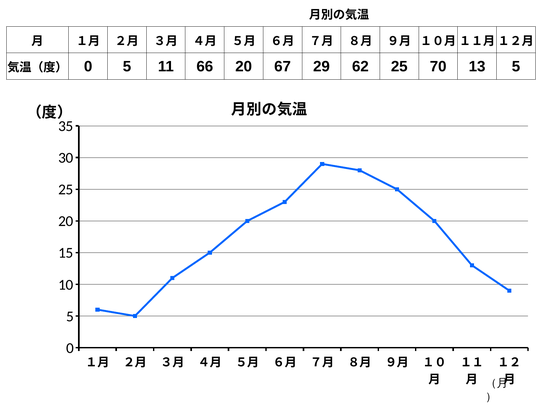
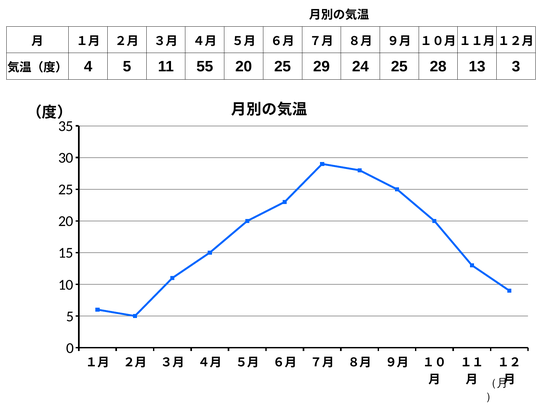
0: 0 -> 4 (88, 67)
66: 66 -> 55 (205, 67)
67: 67 -> 25 (283, 67)
62: 62 -> 24 (360, 67)
70: 70 -> 28 (438, 67)
13 5: 5 -> 3 (516, 67)
